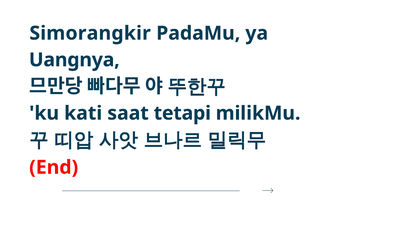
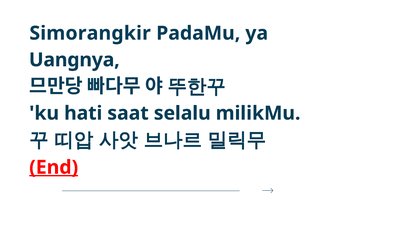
kati: kati -> hati (83, 113)
tetapi: tetapi -> selalu (182, 113)
End underline: none -> present (54, 167)
